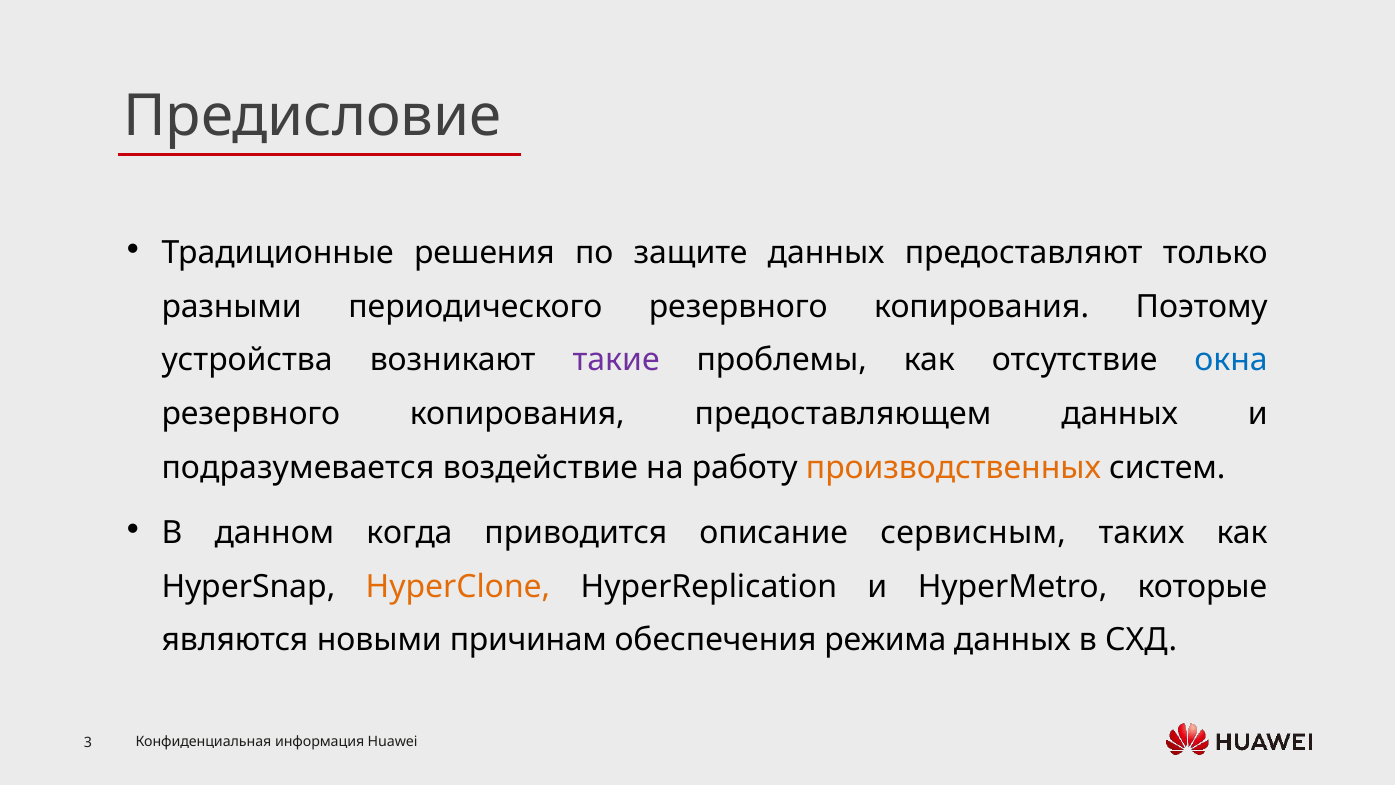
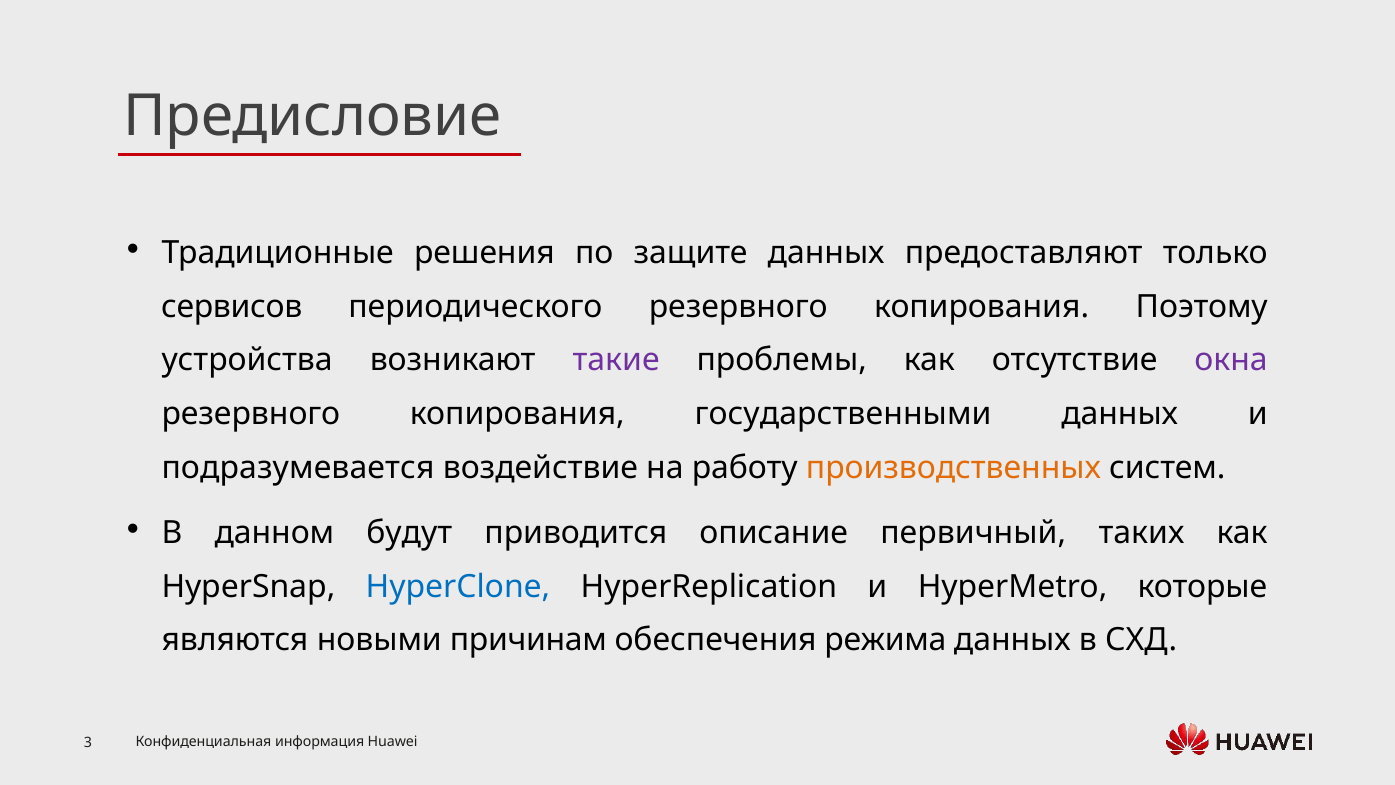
разными: разными -> сервисов (232, 307)
окна colour: blue -> purple (1231, 360)
предоставляющем: предоставляющем -> государственными (843, 414)
когда: когда -> будут (409, 533)
сервисным: сервисным -> первичный (973, 533)
HyperClone colour: orange -> blue (458, 586)
